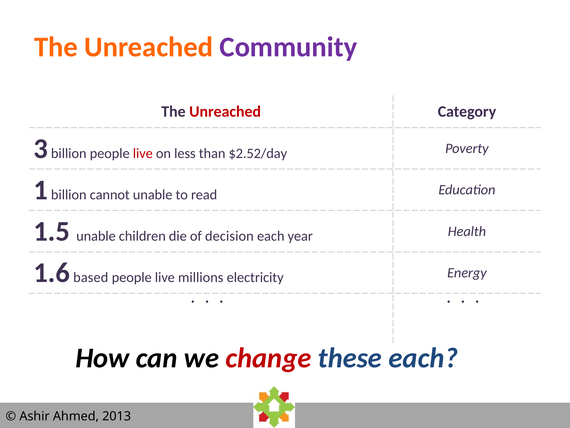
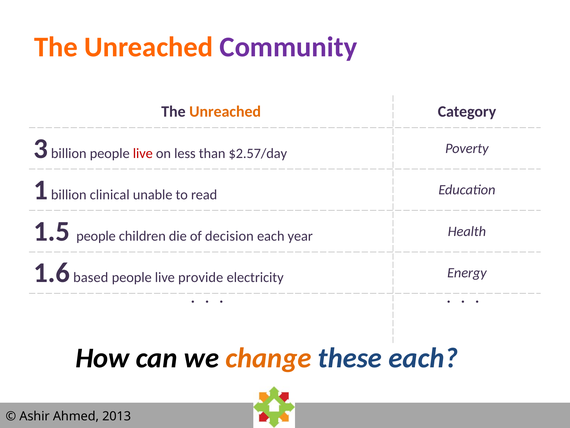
Unreached colour: red -> orange (225, 111)
$2.52/day: $2.52/day -> $2.57/day (258, 153)
cannot: cannot -> clinical (110, 195)
1.5 unable: unable -> people (96, 236)
millions: millions -> provide (201, 277)
change colour: red -> orange (268, 358)
